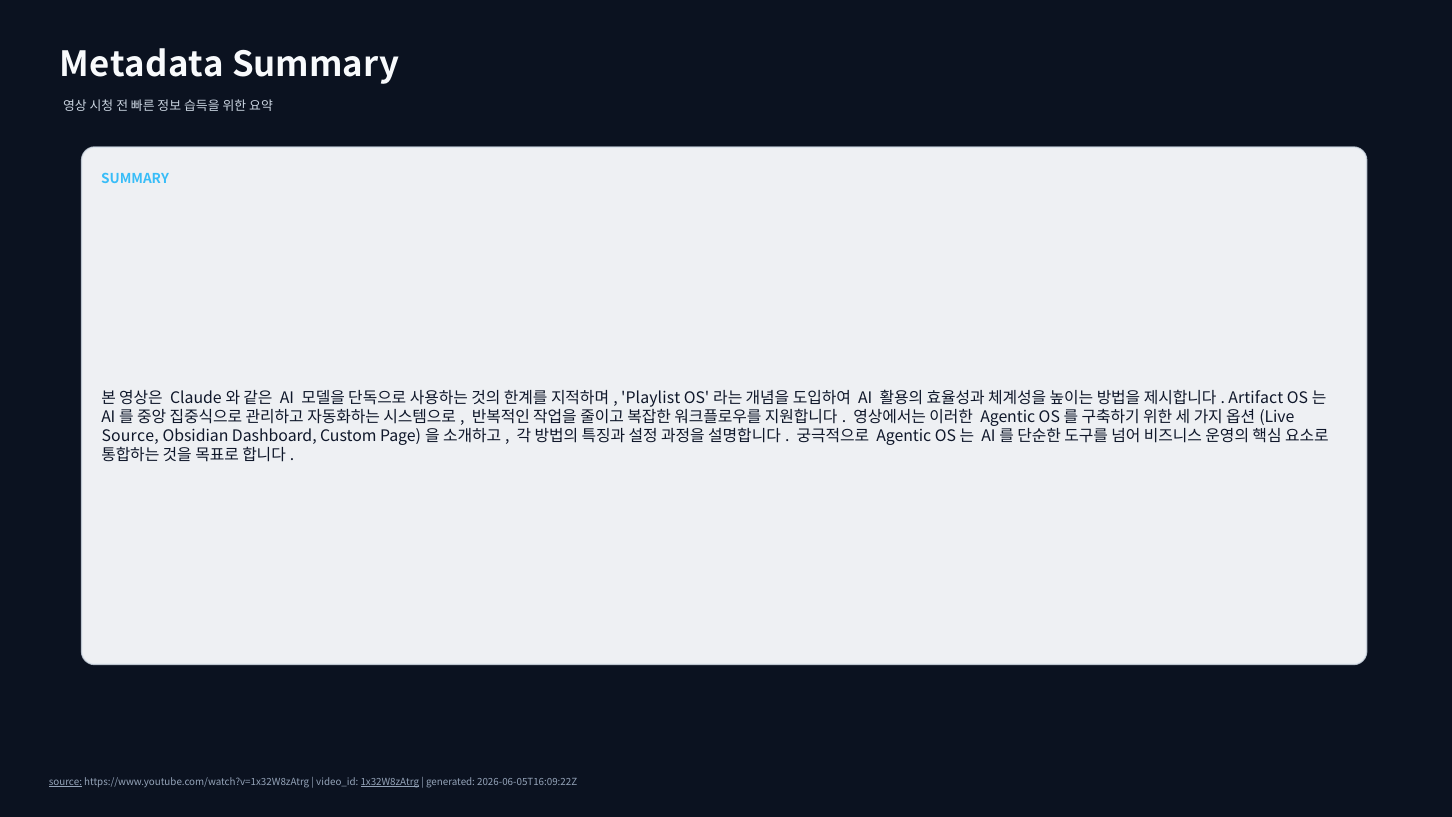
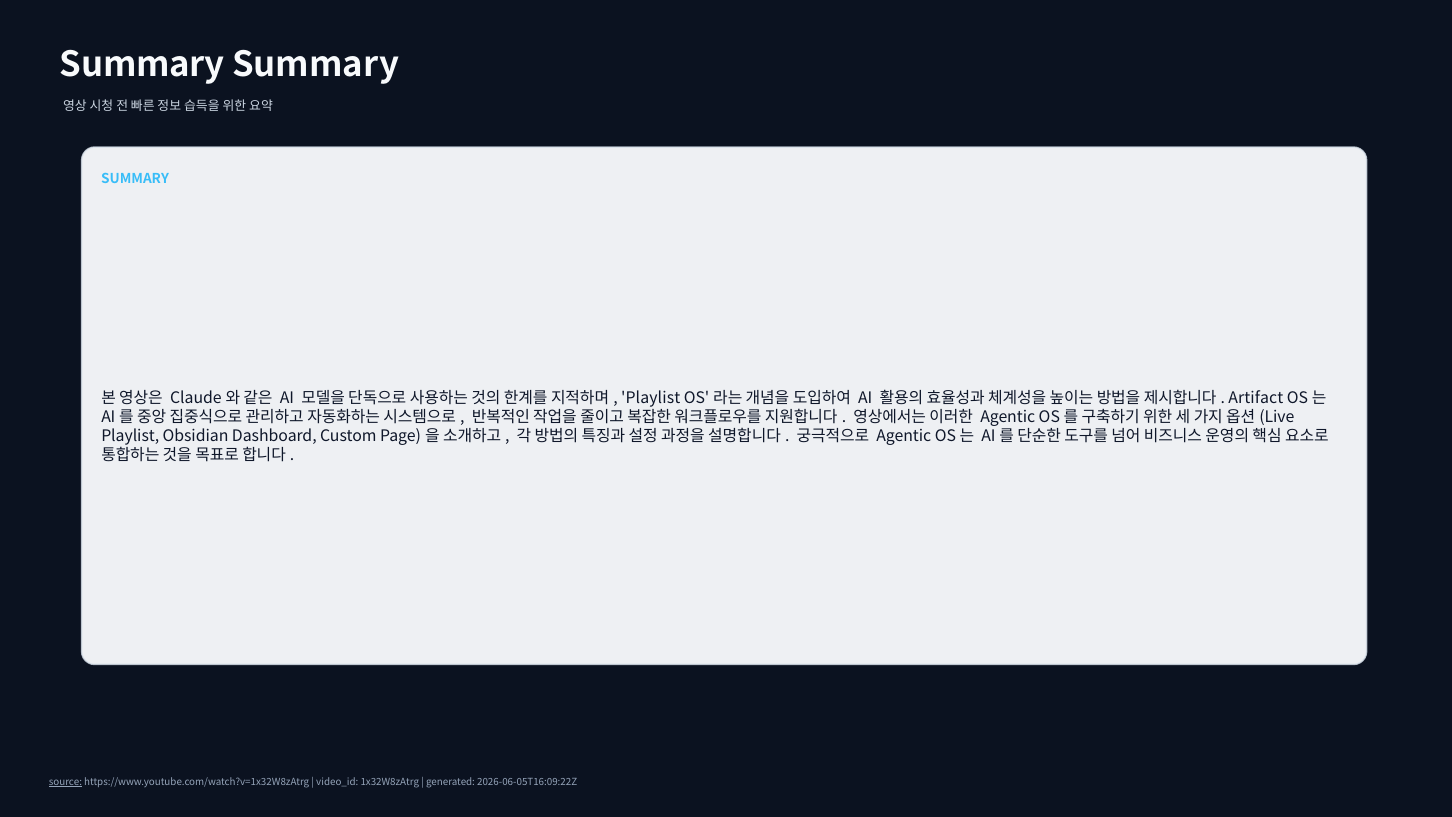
Metadata: Metadata -> Summary (142, 65)
Source: Source -> Playlist (130, 436)
1x32W8zAtrg underline: present -> none (390, 782)
